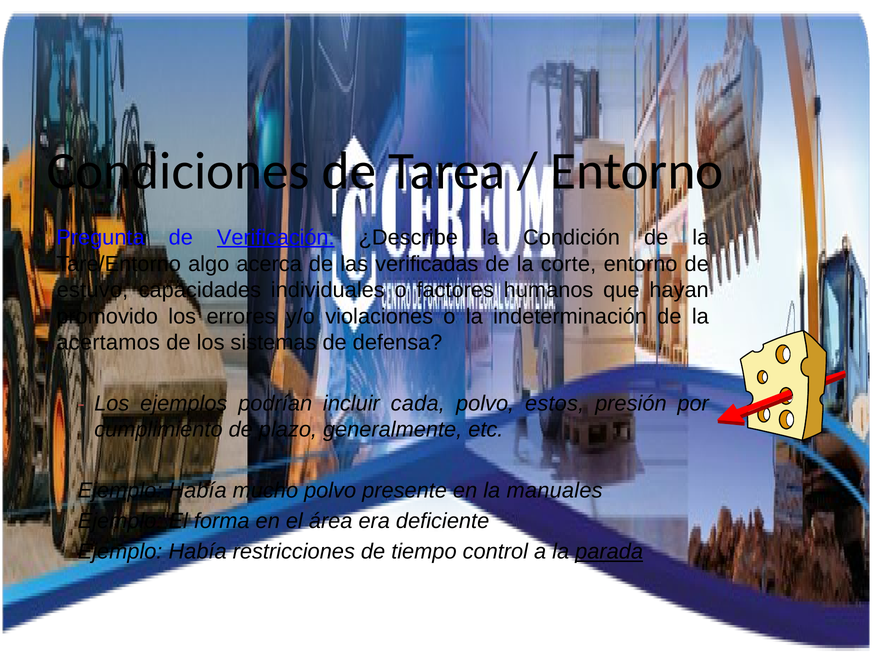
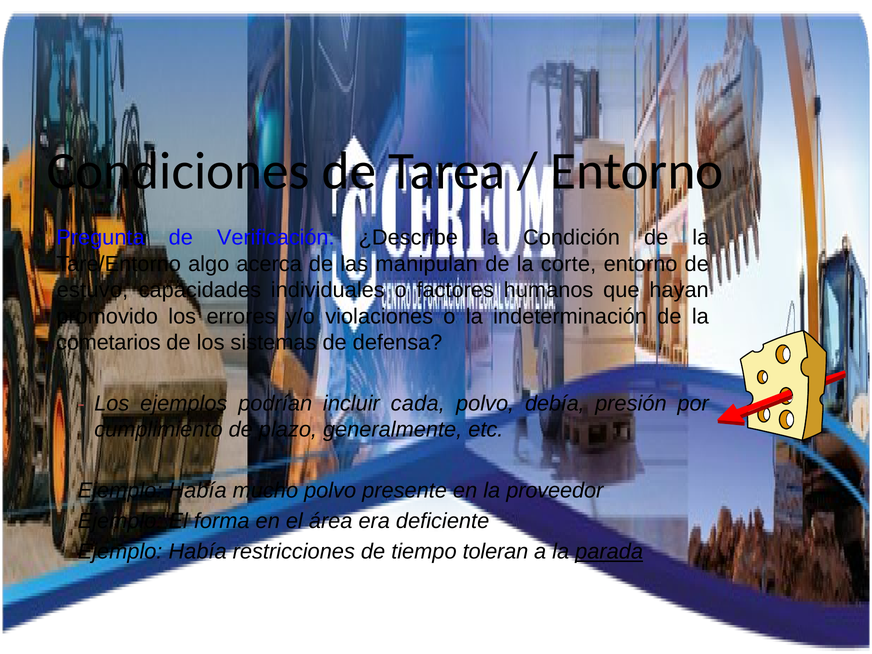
Verificación underline: present -> none (276, 237)
verificadas: verificadas -> manipulan (427, 264)
acertamos: acertamos -> cometarios (108, 342)
estos: estos -> debía (555, 404)
manuales: manuales -> proveedor (555, 491)
control: control -> toleran (495, 552)
